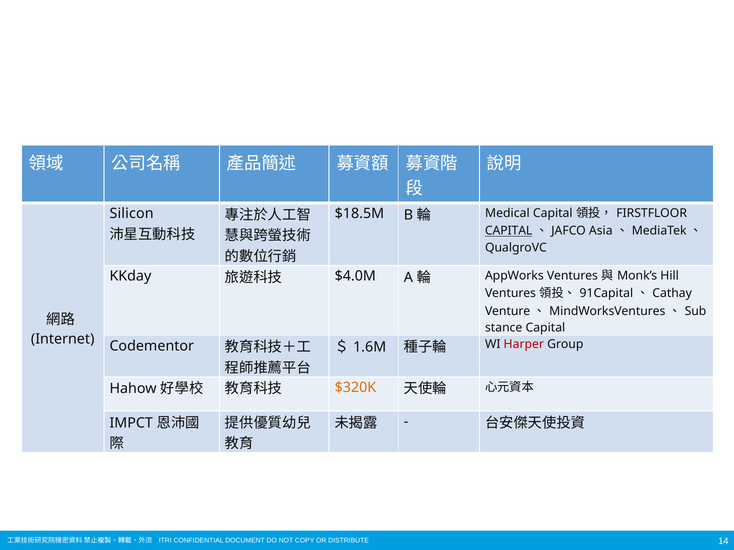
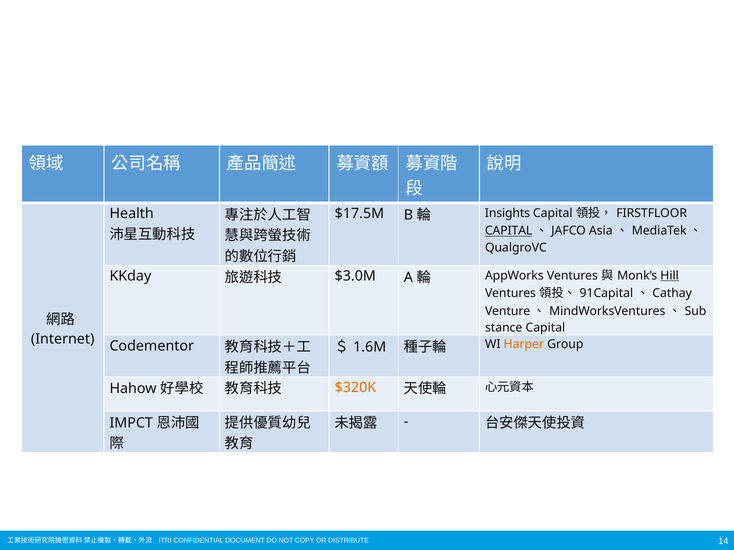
Silicon: Silicon -> Health (132, 214)
$18.5M: $18.5M -> $17.5M (359, 214)
Medical: Medical -> Insights (507, 213)
$4.0M: $4.0M -> $3.0M (355, 276)
Hill underline: none -> present (670, 276)
Harper colour: red -> orange (524, 345)
